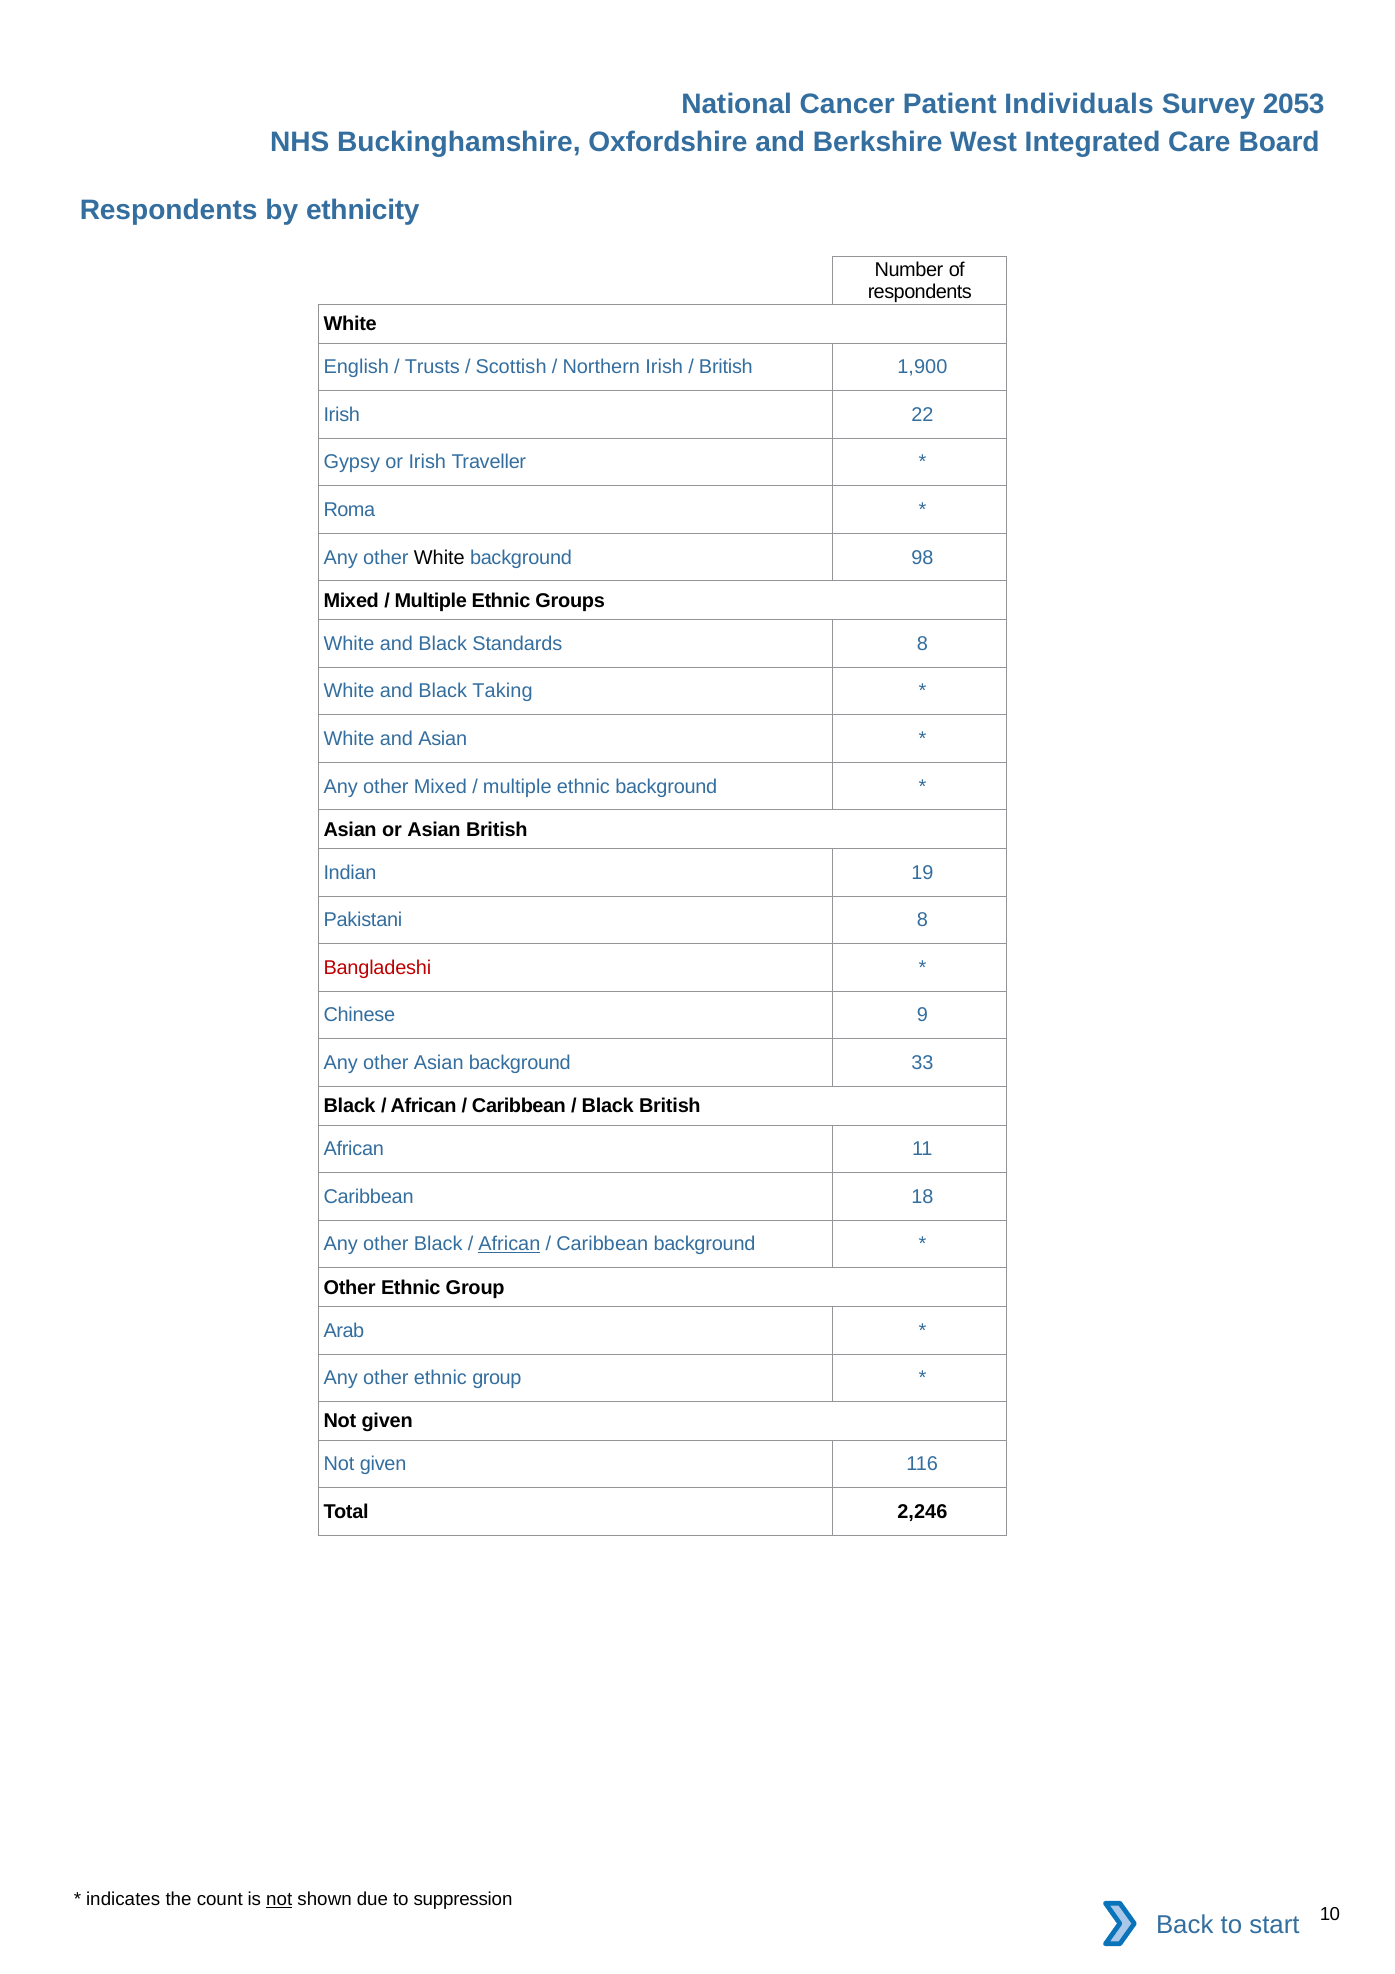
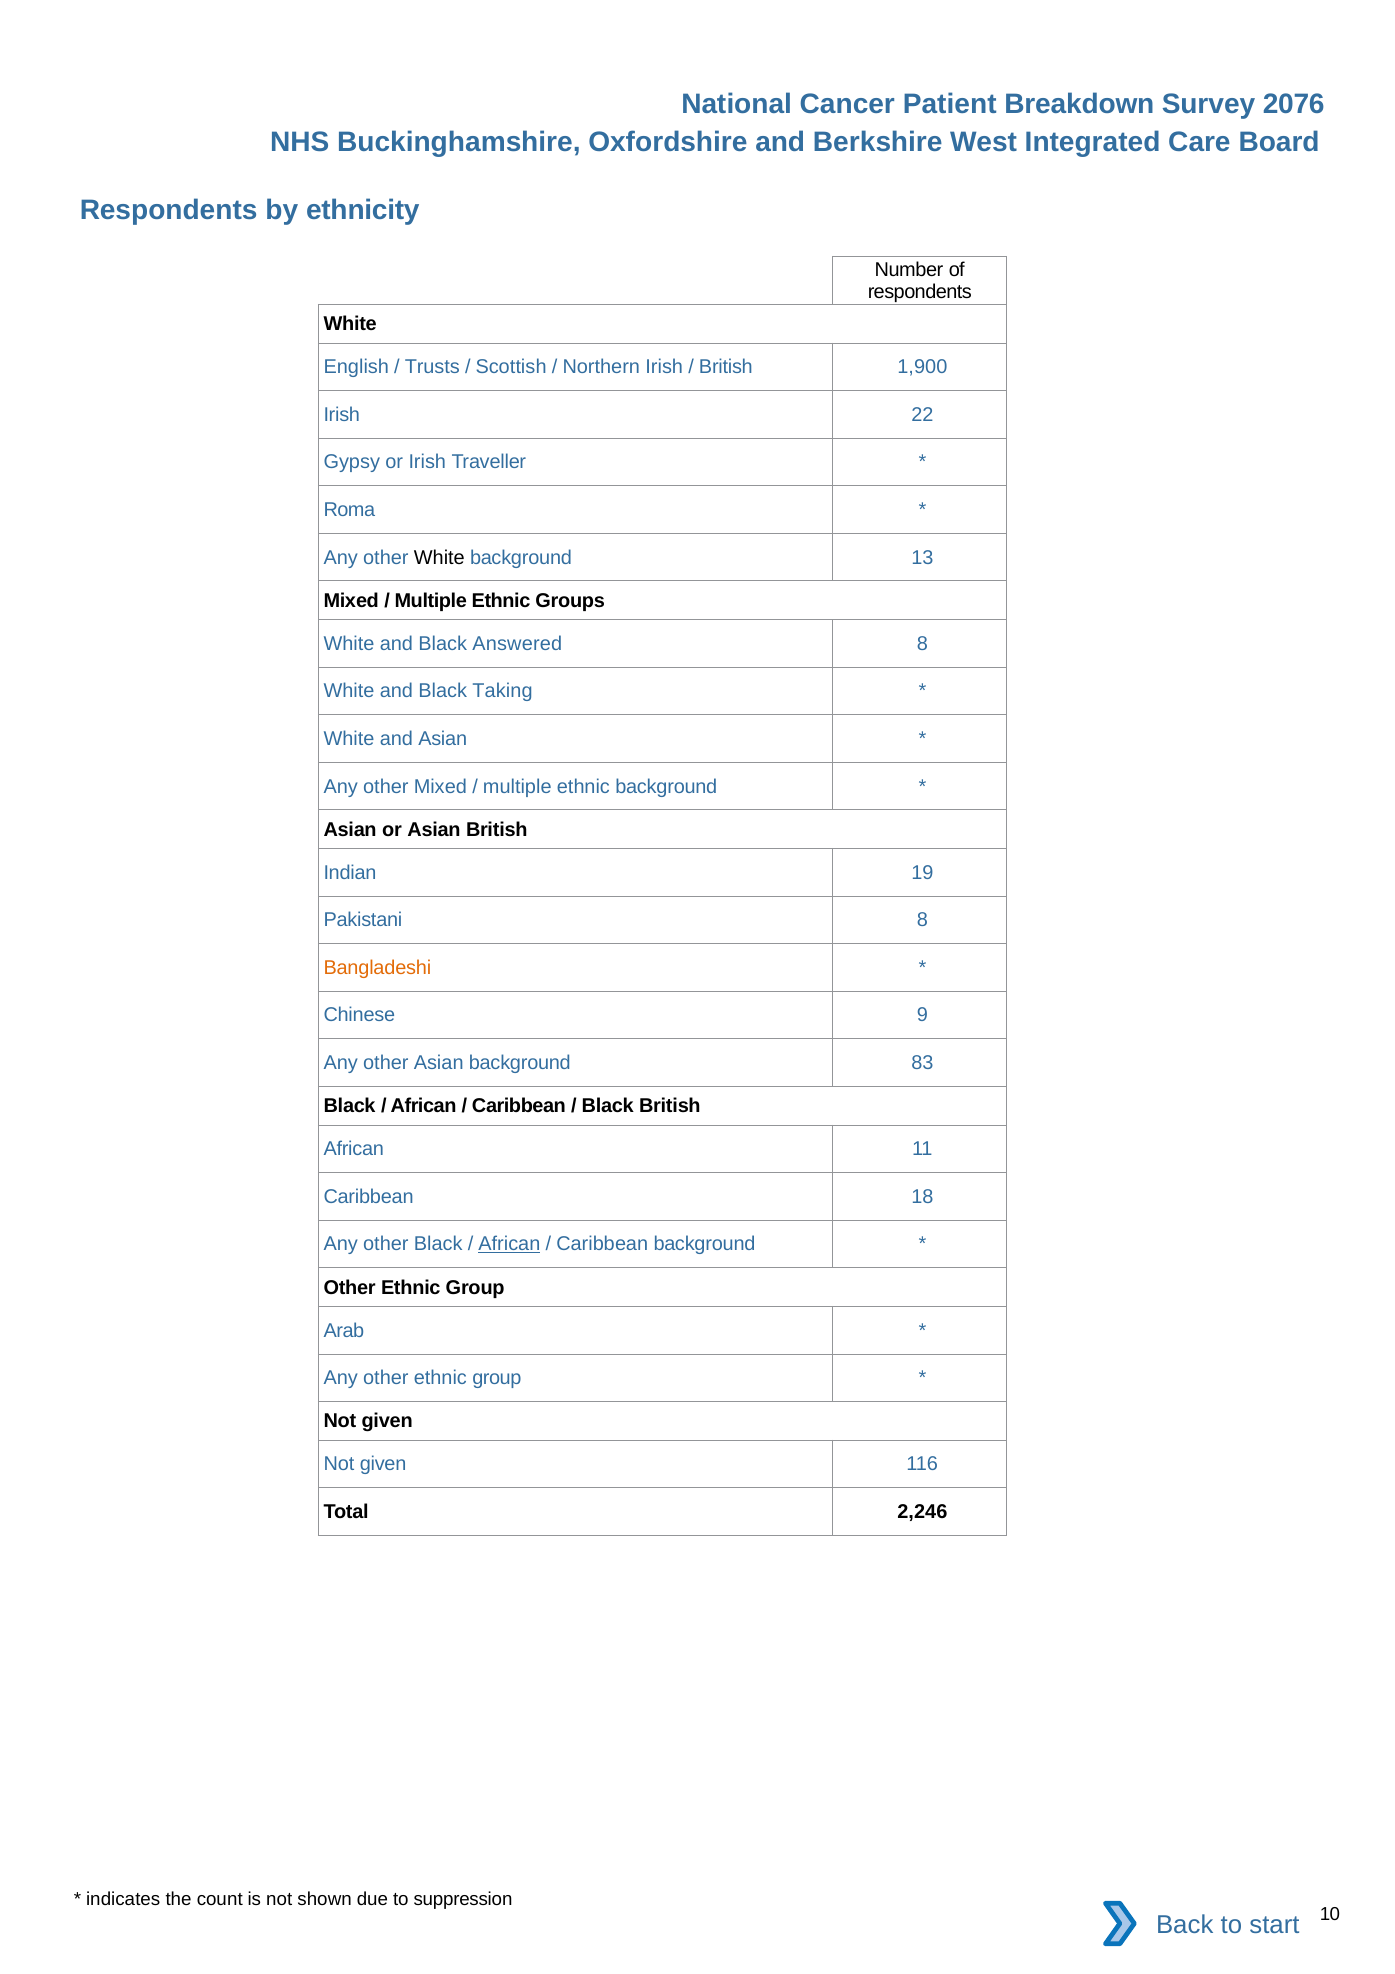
Individuals: Individuals -> Breakdown (1079, 104)
2053: 2053 -> 2076 (1294, 104)
98: 98 -> 13 (922, 557)
Standards: Standards -> Answered (517, 644)
Bangladeshi colour: red -> orange (377, 968)
33: 33 -> 83 (922, 1063)
not underline: present -> none (279, 1900)
